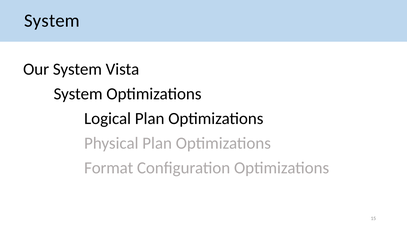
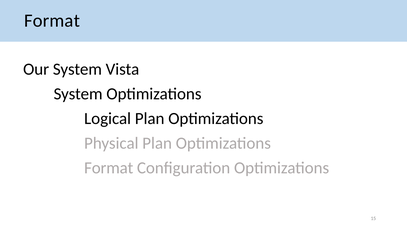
System: System -> Format (52, 21)
